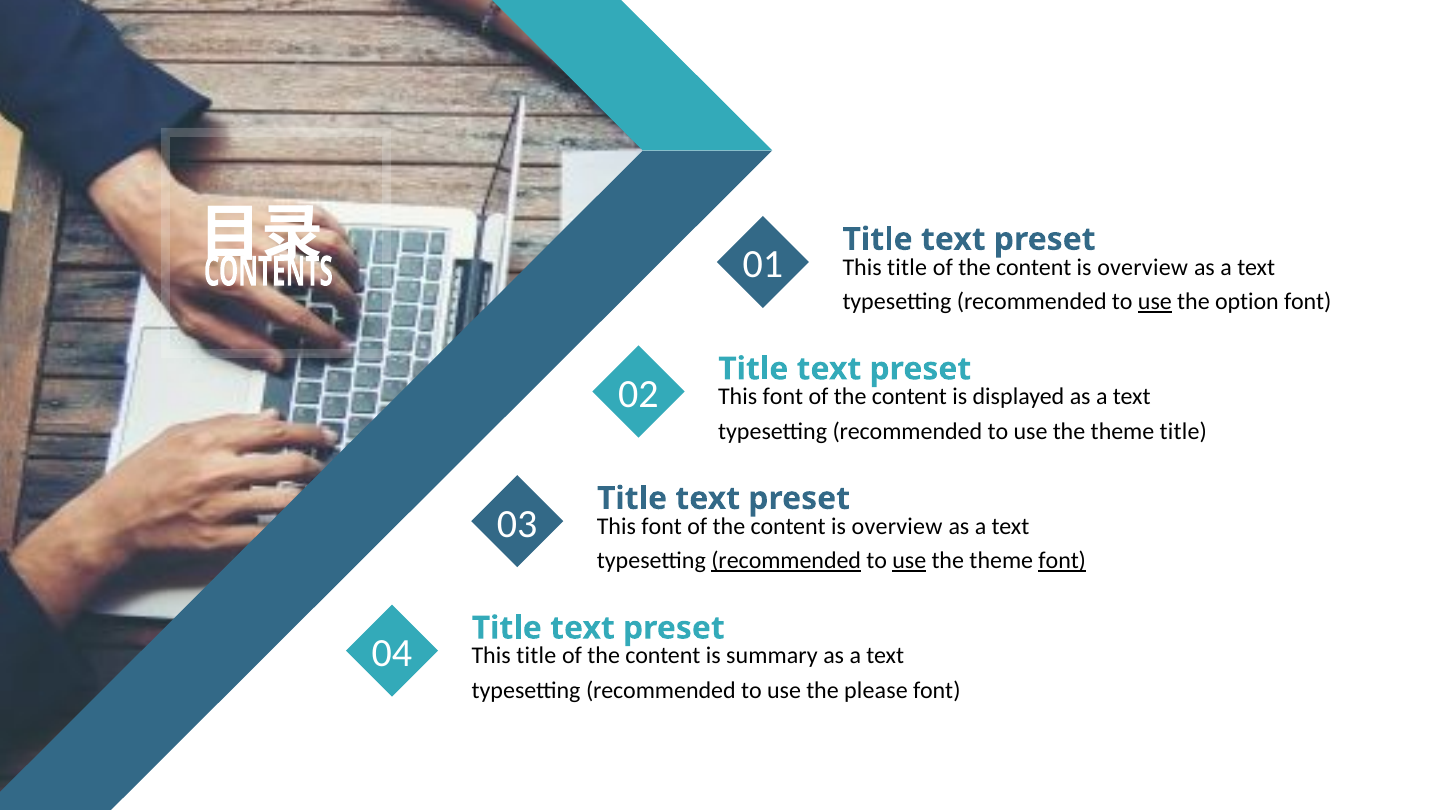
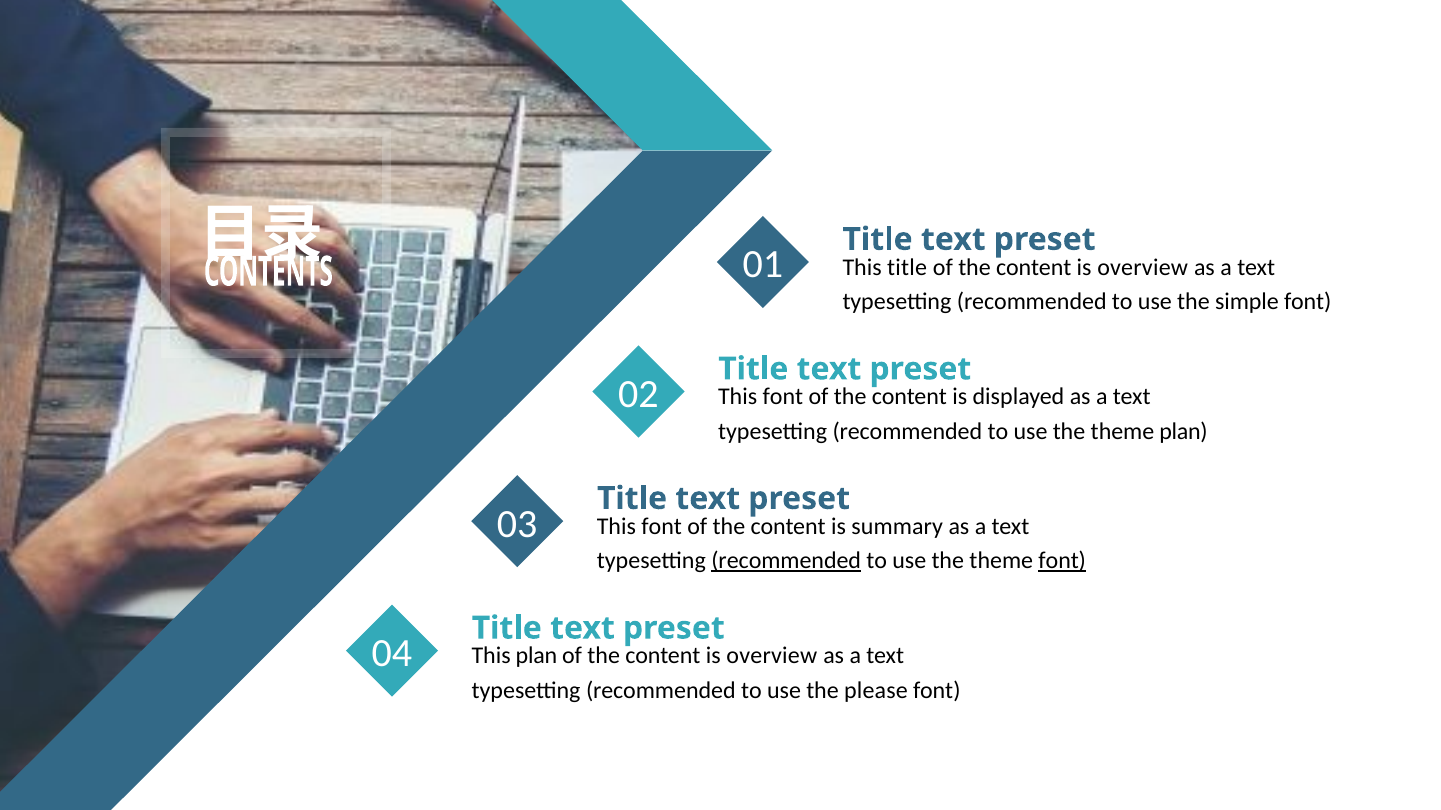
use underline: present -> none (1155, 302)
option: option -> simple (1247, 302)
theme title: title -> plan (1184, 432)
overview: overview -> summary (897, 527)
use underline: present -> none (909, 561)
title: title -> plan (536, 656)
summary: summary -> overview (772, 656)
